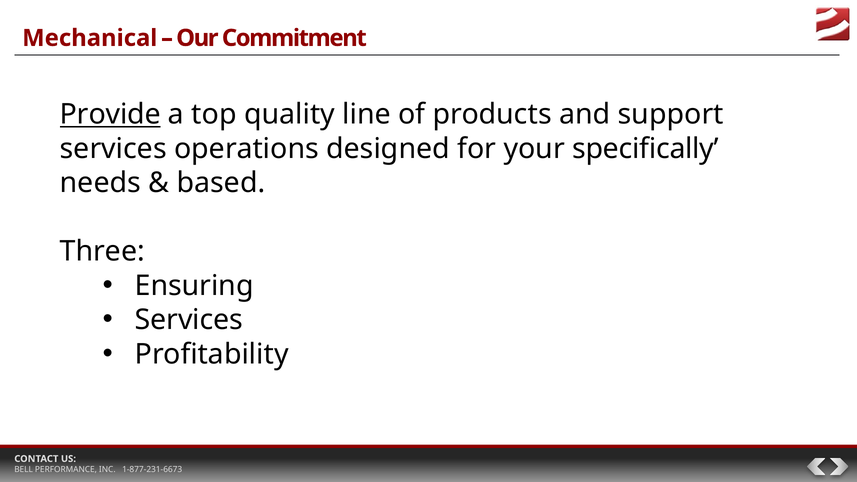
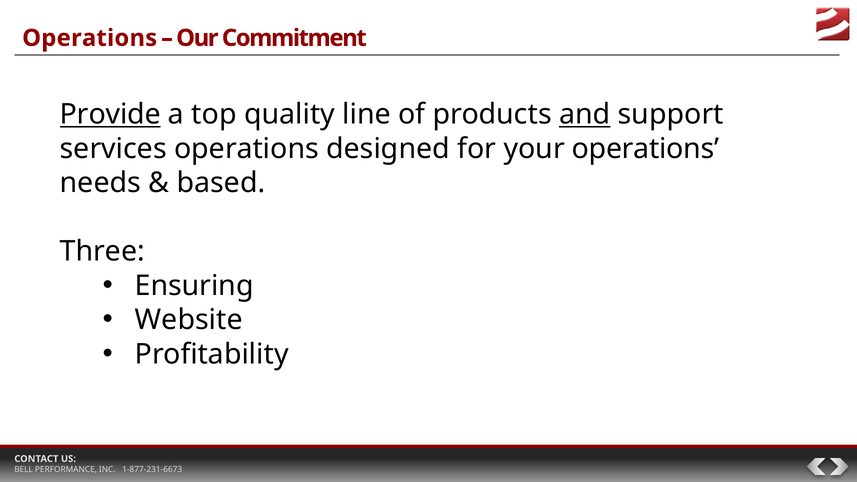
Mechanical: Mechanical -> Operations (90, 38)
and underline: none -> present (585, 114)
your speciﬁcally: speciﬁcally -> operations (645, 149)
Services: Services -> Website (189, 320)
